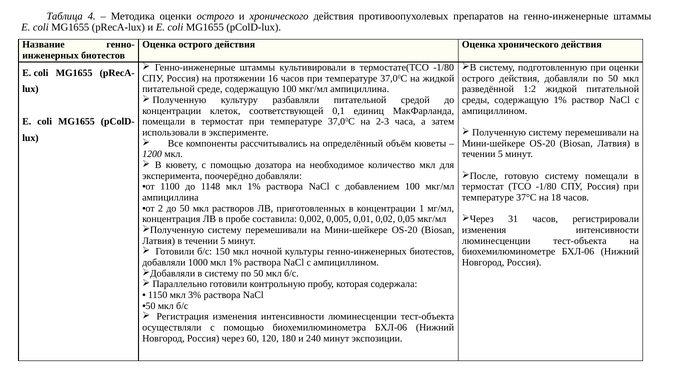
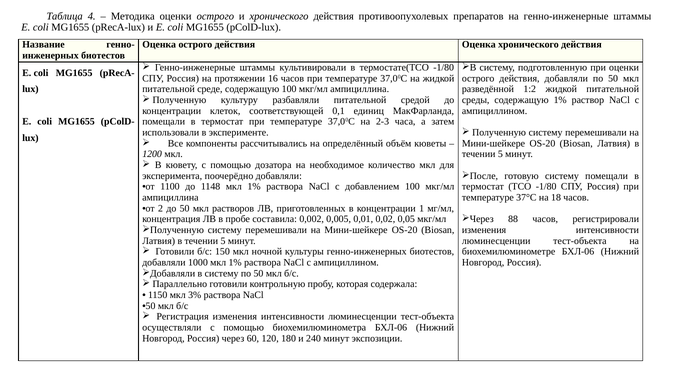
31: 31 -> 88 (513, 219)
